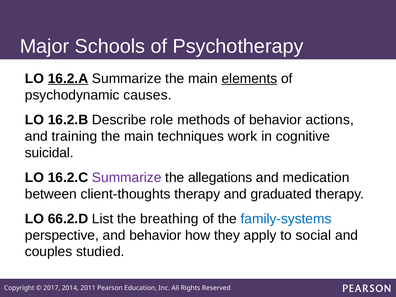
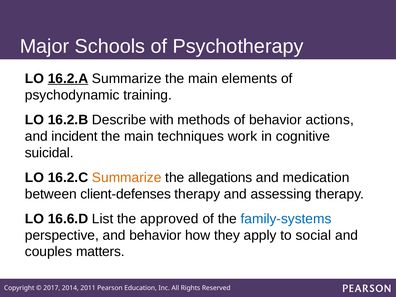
elements underline: present -> none (249, 79)
causes: causes -> training (148, 95)
role: role -> with (162, 120)
training: training -> incident (75, 136)
Summarize colour: purple -> orange (127, 177)
client-thoughts: client-thoughts -> client-defenses (126, 194)
graduated: graduated -> assessing (281, 194)
66.2.D: 66.2.D -> 16.6.D (68, 219)
breathing: breathing -> approved (169, 219)
studied: studied -> matters (100, 252)
